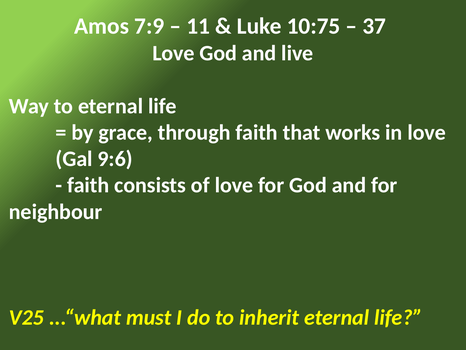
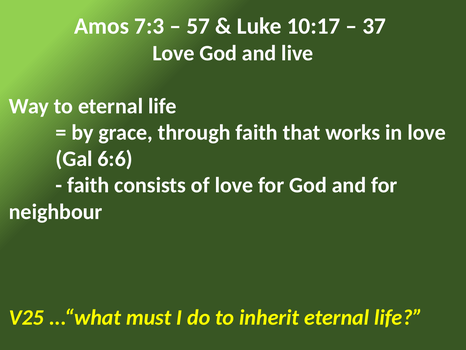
7:9: 7:9 -> 7:3 (149, 26)
11: 11 -> 57 (198, 26)
10:75: 10:75 -> 10:17 (314, 26)
9:6: 9:6 -> 6:6 (115, 159)
